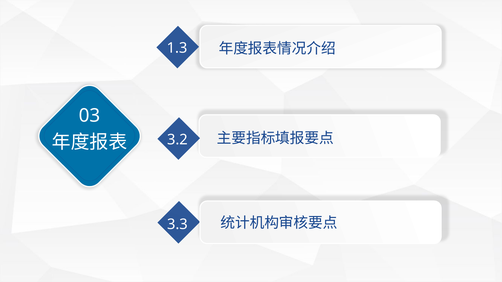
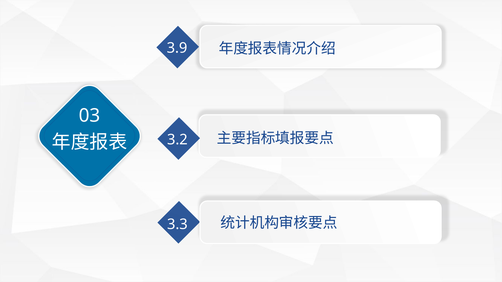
1.3: 1.3 -> 3.9 (177, 48)
